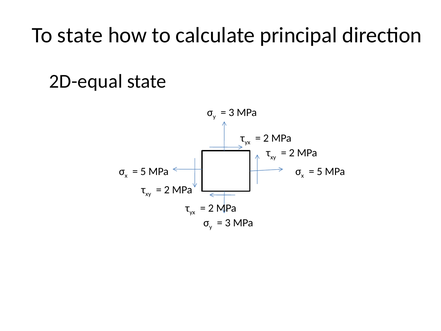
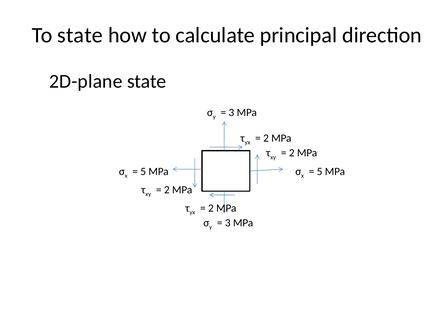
2D-equal: 2D-equal -> 2D-plane (86, 81)
